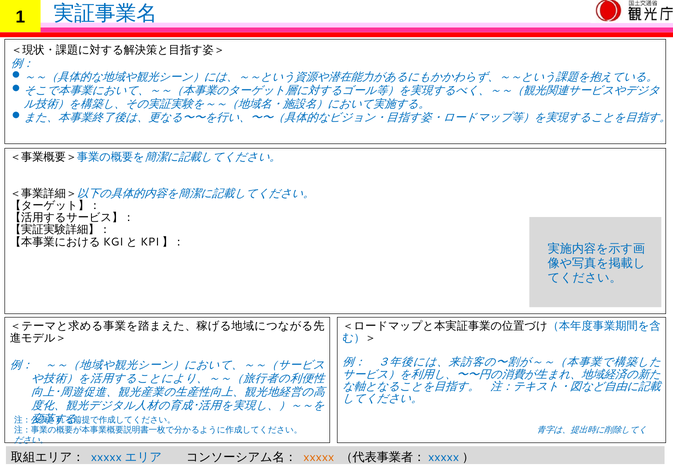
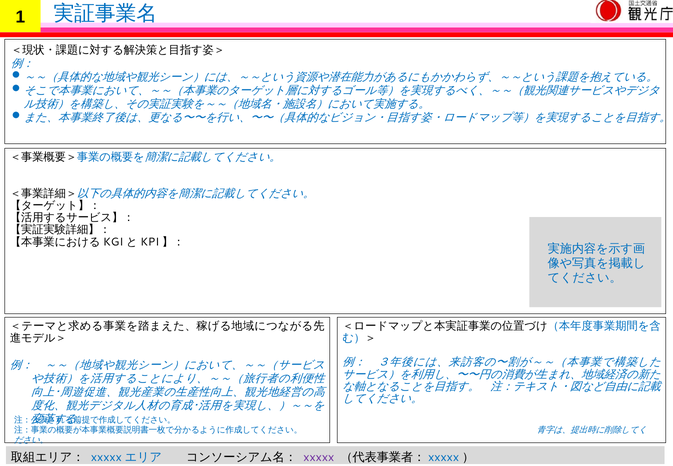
xxxxx colour: orange -> purple (319, 457)
